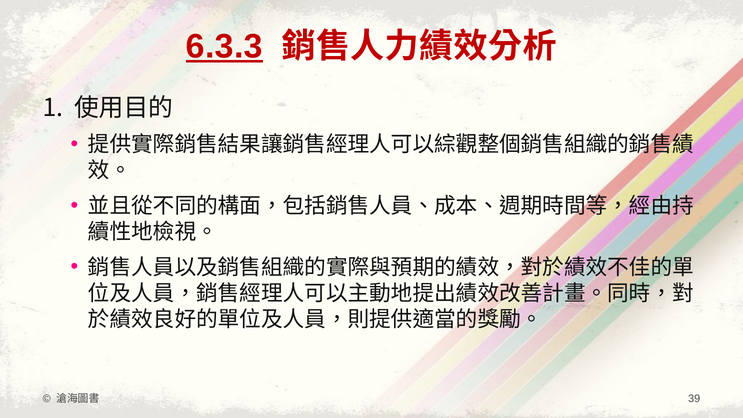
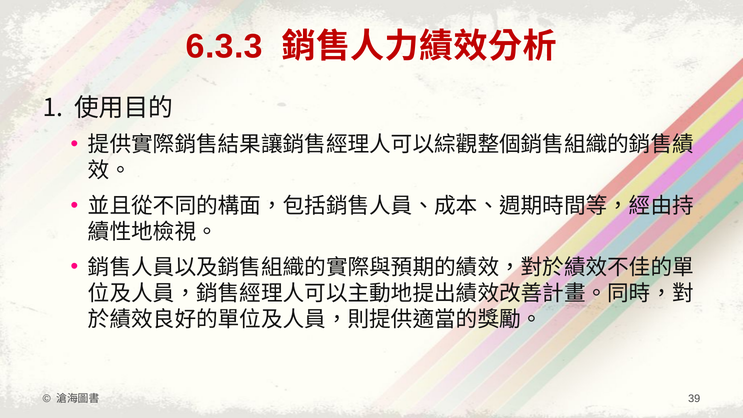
6.3.3 underline: present -> none (224, 47)
